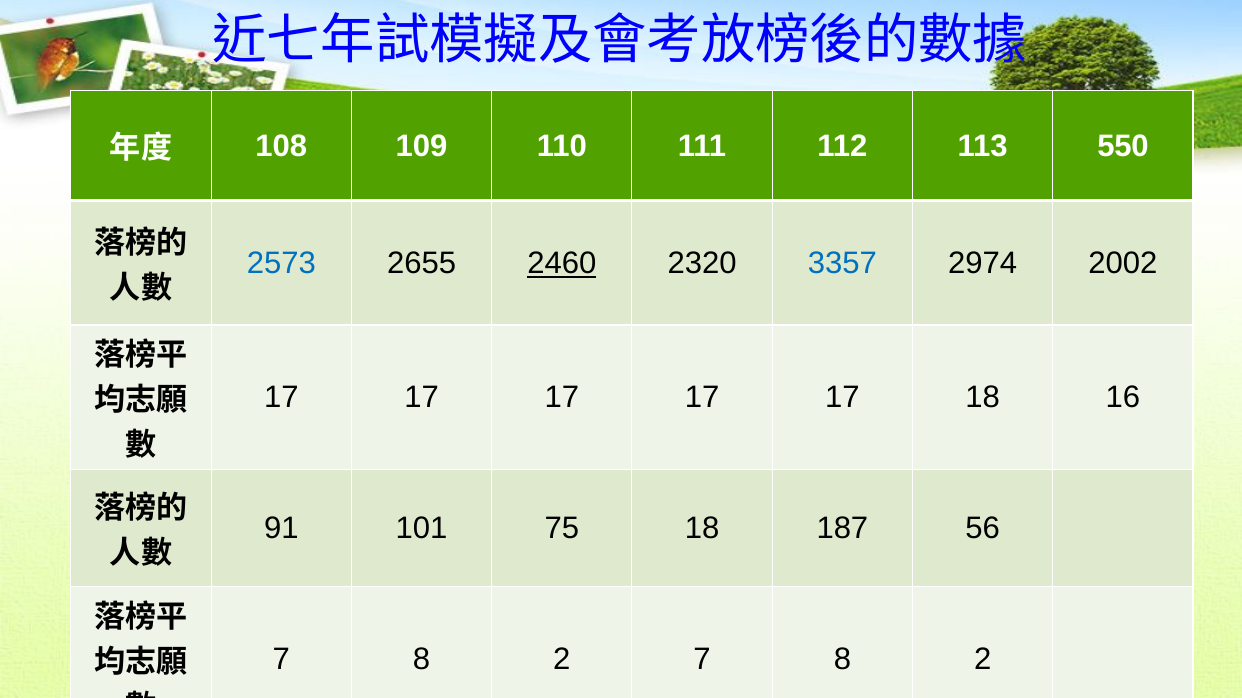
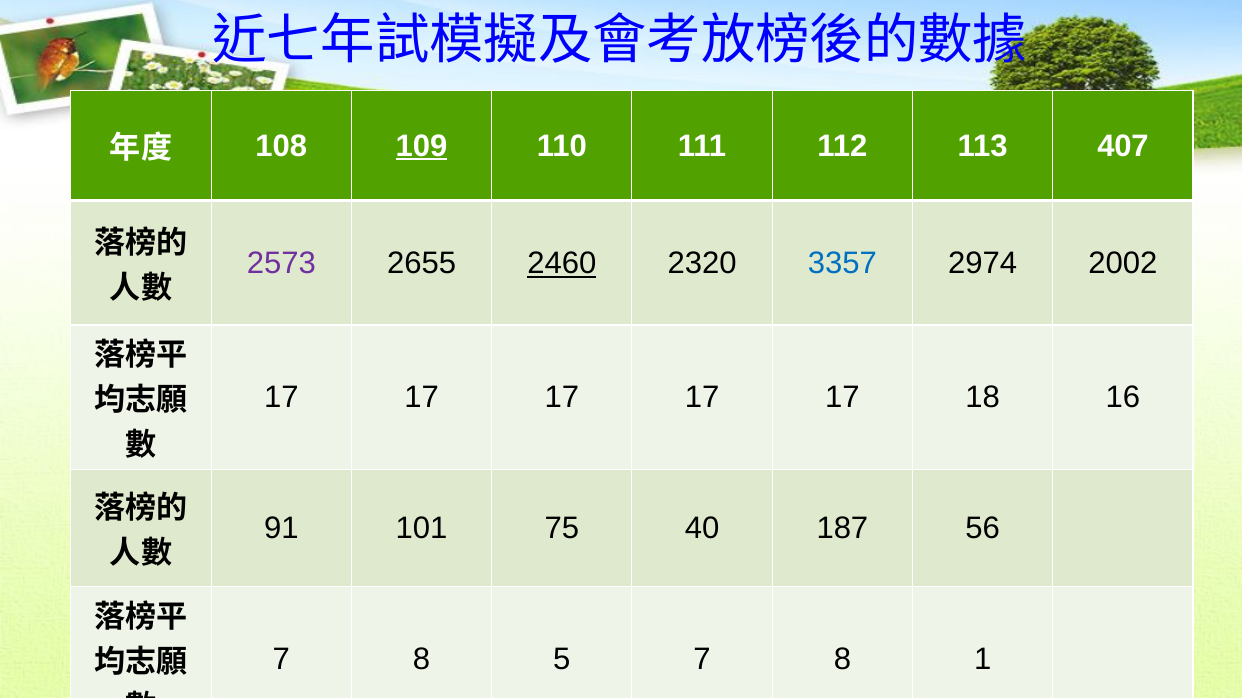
109 underline: none -> present (422, 146)
550: 550 -> 407 (1123, 146)
2573 colour: blue -> purple (281, 264)
75 18: 18 -> 40 (702, 529)
2: 2 -> 5 (562, 660)
2: 2 -> 1 (983, 660)
